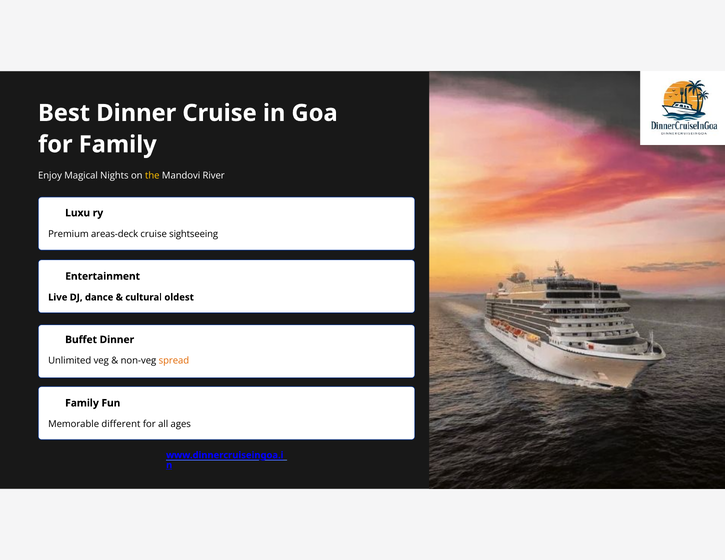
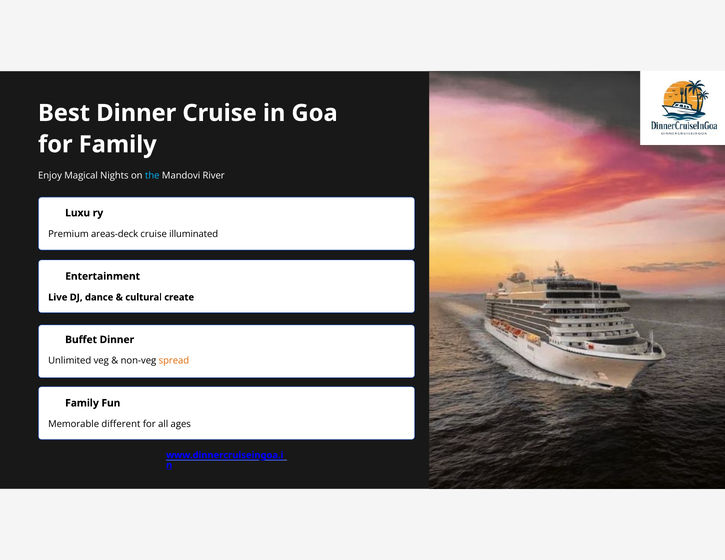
the colour: yellow -> light blue (152, 176)
sightseeing: sightseeing -> illuminated (194, 234)
oldest: oldest -> create (179, 298)
